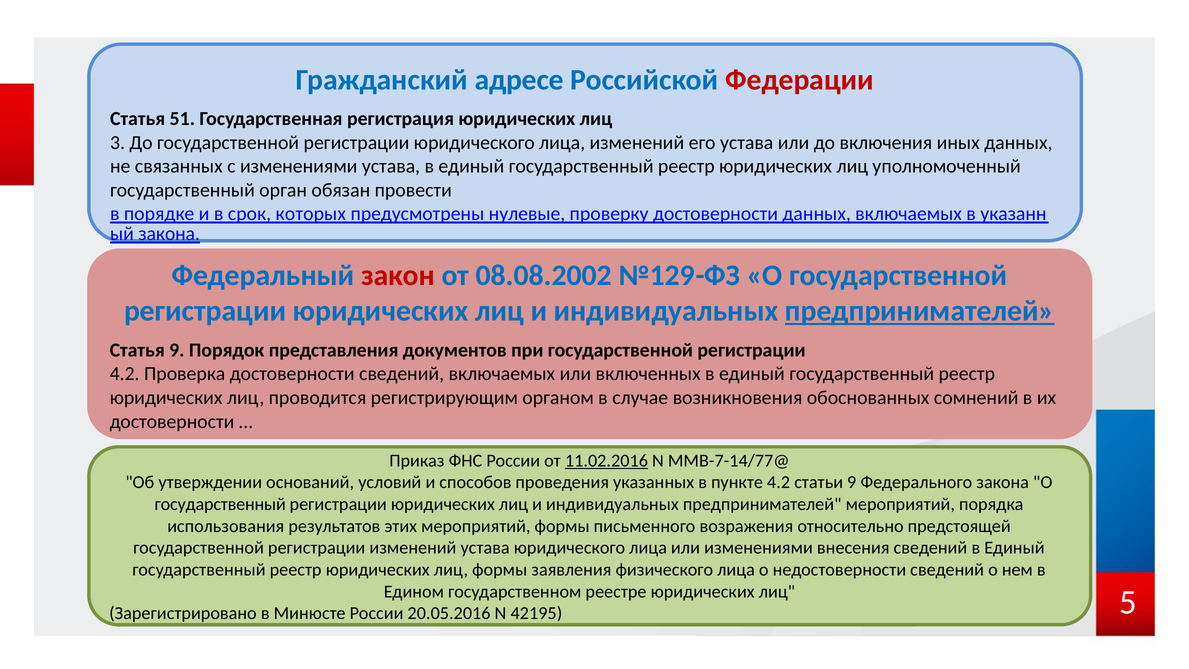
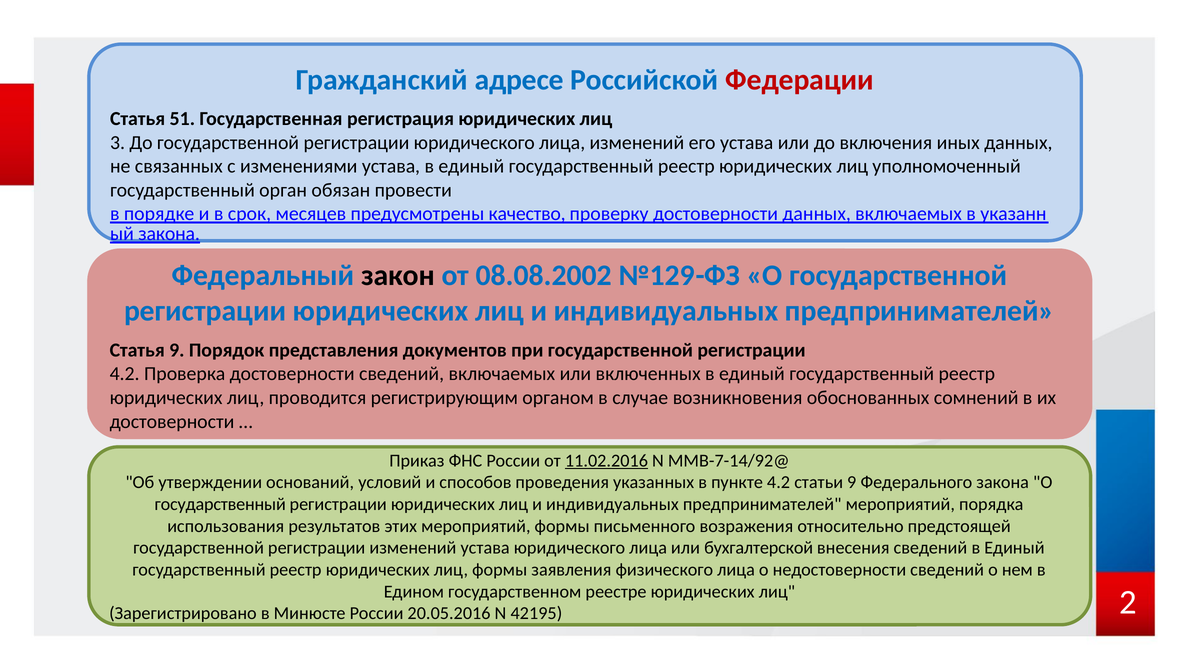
которых: которых -> месяцев (311, 214)
нулевые: нулевые -> качество (527, 214)
закон colour: red -> black (398, 275)
предпринимателей underline: present -> none (920, 311)
ММВ-7-14/77@: ММВ-7-14/77@ -> ММВ-7-14/92@ (729, 461)
или изменениями: изменениями -> бухгалтерской (759, 548)
5: 5 -> 2 (1128, 602)
